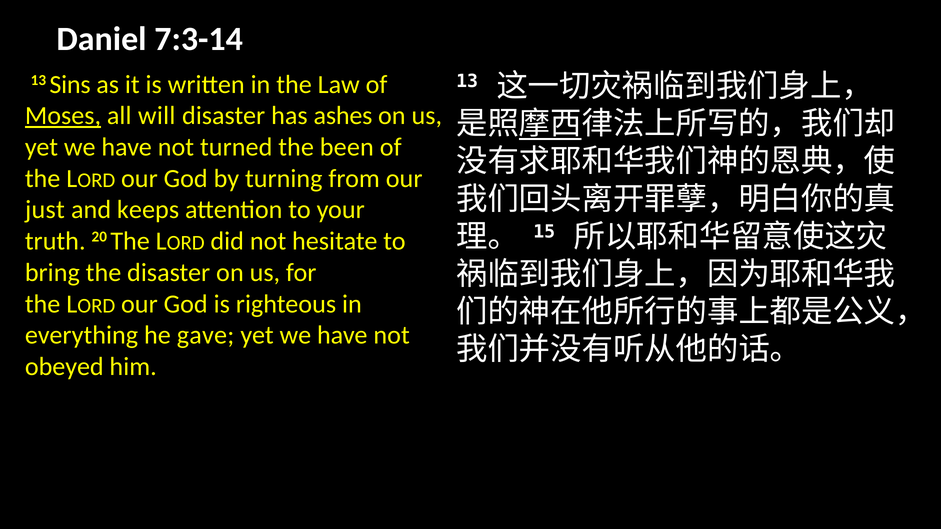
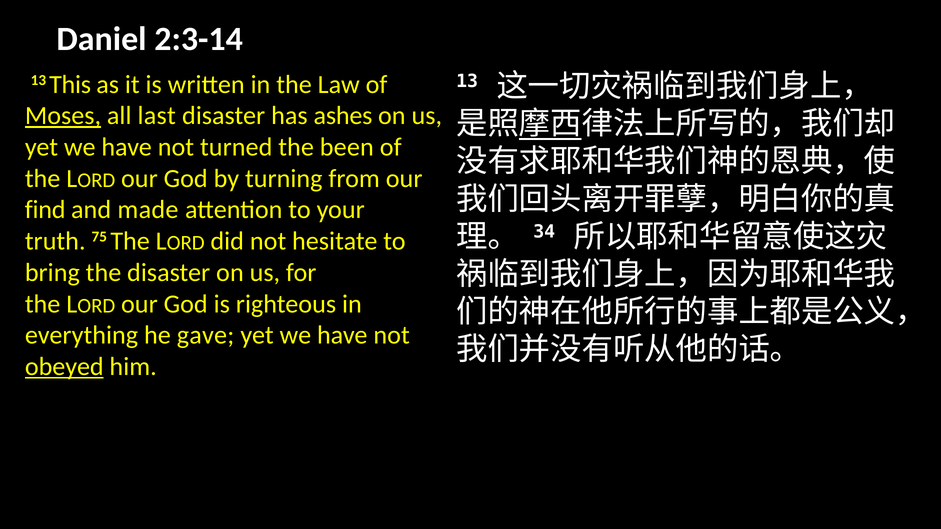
7:3-14: 7:3-14 -> 2:3-14 (199, 39)
Sins: Sins -> This (70, 84)
will: will -> last (157, 116)
just: just -> find (45, 210)
keeps: keeps -> made (148, 210)
15: 15 -> 34 (544, 232)
20: 20 -> 75 (99, 237)
obeyed underline: none -> present (64, 367)
